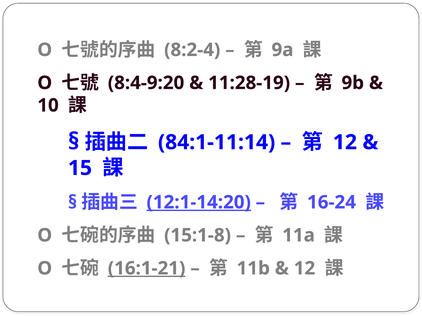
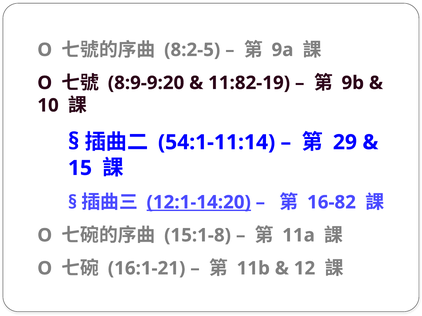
8:2-4: 8:2-4 -> 8:2-5 (192, 50)
8:4-9:20: 8:4-9:20 -> 8:9-9:20 (146, 83)
11:28-19: 11:28-19 -> 11:82-19 (249, 83)
84:1-11:14: 84:1-11:14 -> 54:1-11:14 (217, 142)
12: 12 -> 29 (345, 142)
16-24: 16-24 -> 16-82 (331, 203)
16:1-21 underline: present -> none (147, 269)
